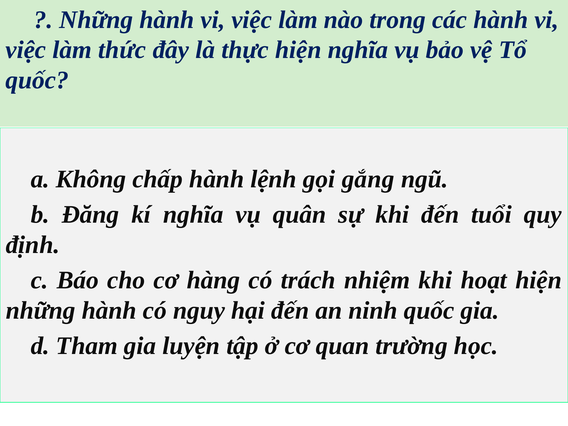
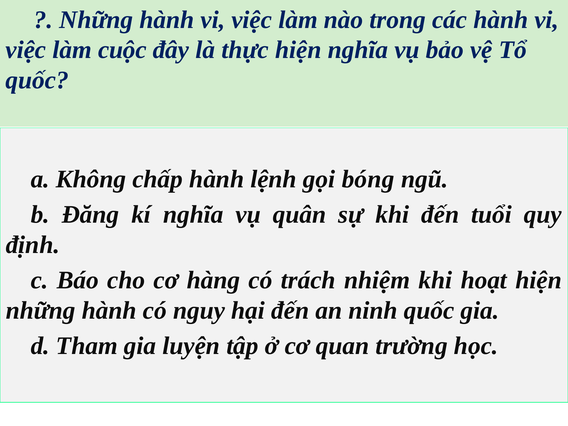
thức: thức -> cuộc (122, 50)
gắng: gắng -> bóng (368, 179)
